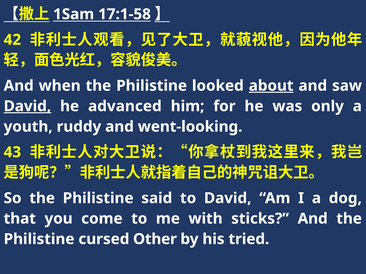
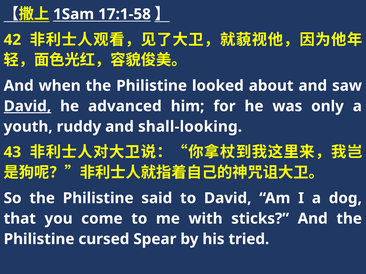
about underline: present -> none (271, 86)
went-looking: went-looking -> shall-looking (190, 127)
Other: Other -> Spear (155, 239)
